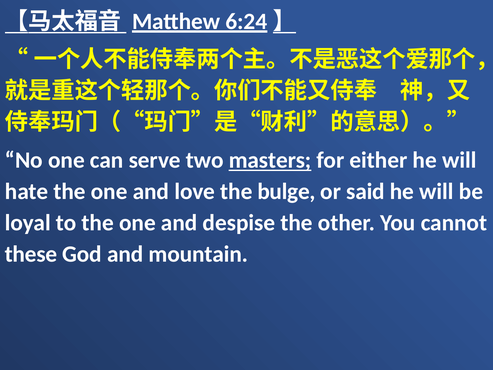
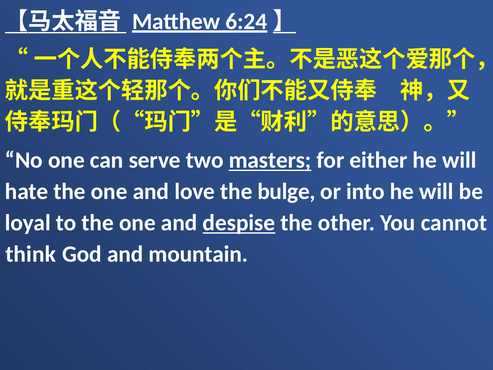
said: said -> into (365, 191)
despise underline: none -> present (239, 223)
these: these -> think (31, 254)
